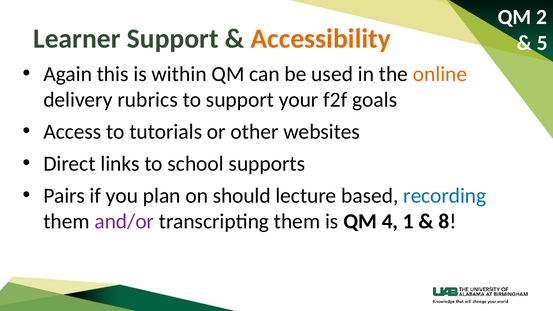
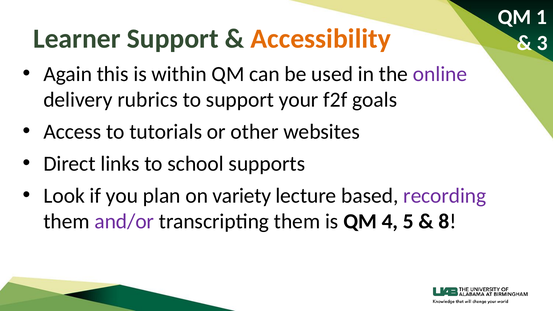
2: 2 -> 1 (541, 17)
5: 5 -> 3 (542, 43)
online colour: orange -> purple (440, 74)
Pairs: Pairs -> Look (64, 196)
should: should -> variety (242, 196)
recording colour: blue -> purple (445, 196)
1: 1 -> 5 (408, 222)
